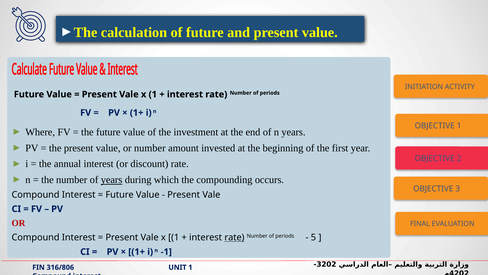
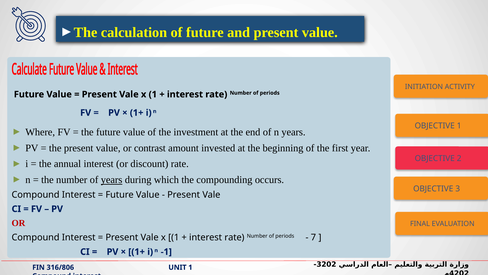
or number: number -> contrast (150, 148)
rate underline: present -> none (234, 237)
5: 5 -> 7 (313, 237)
